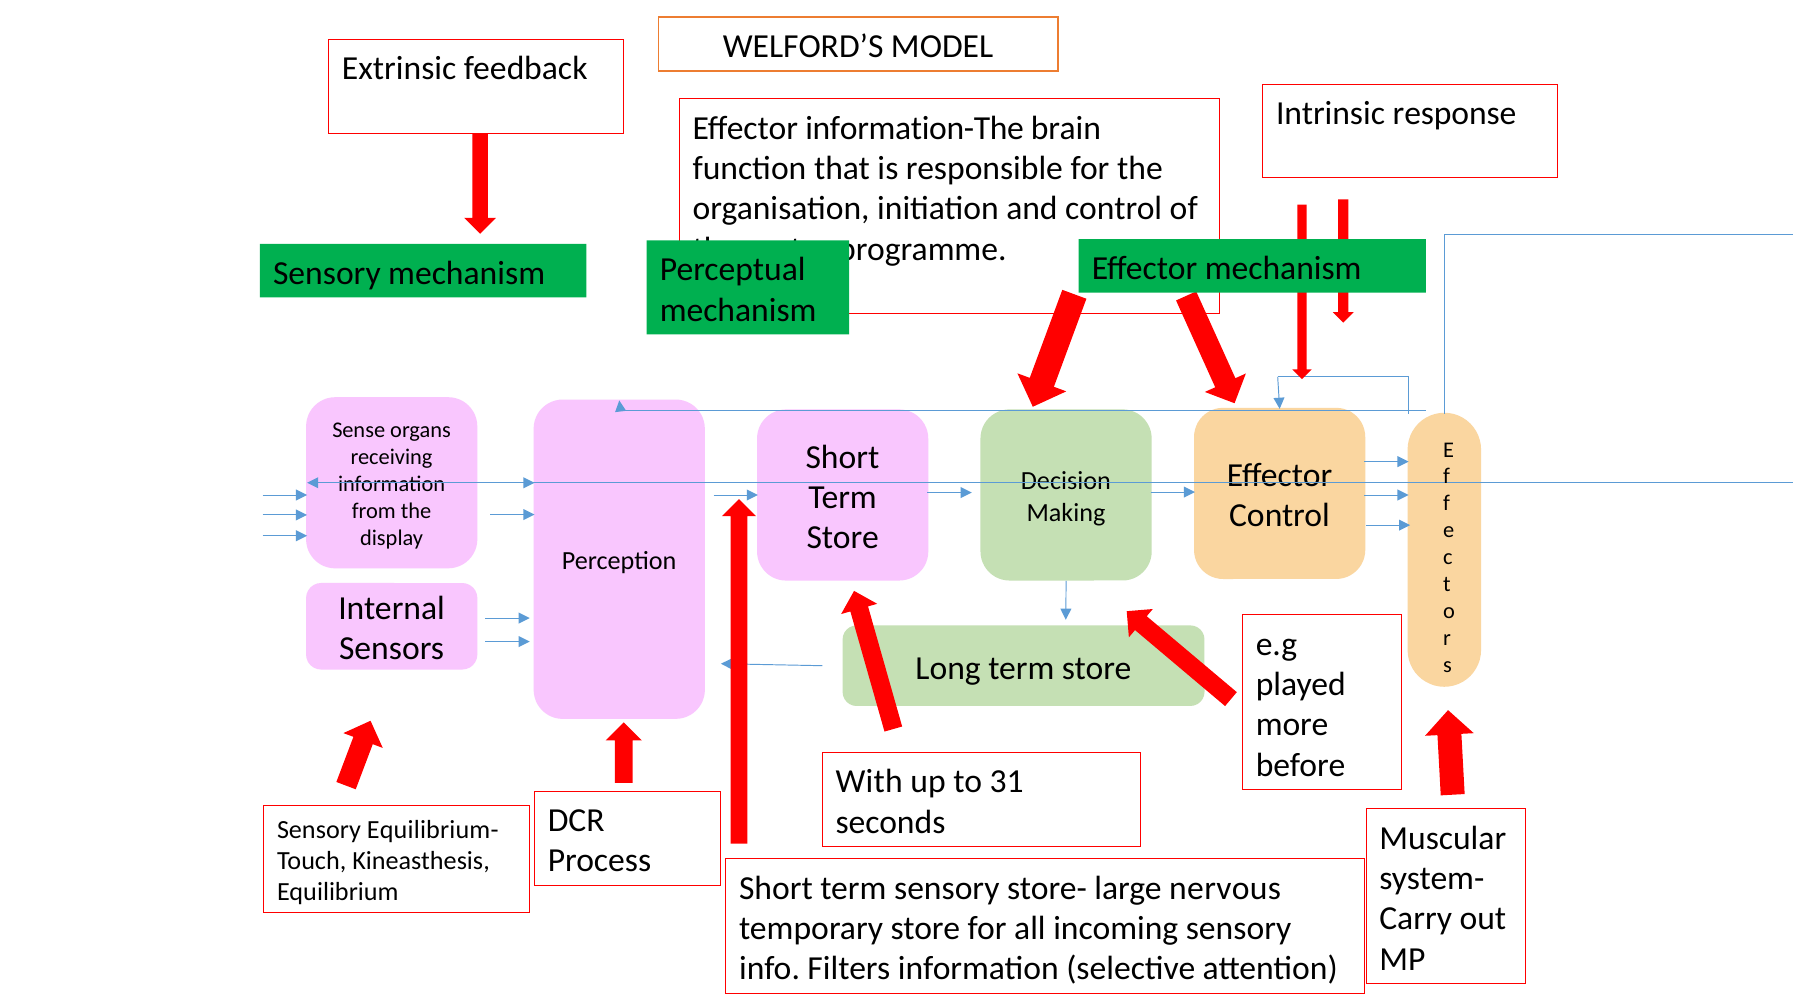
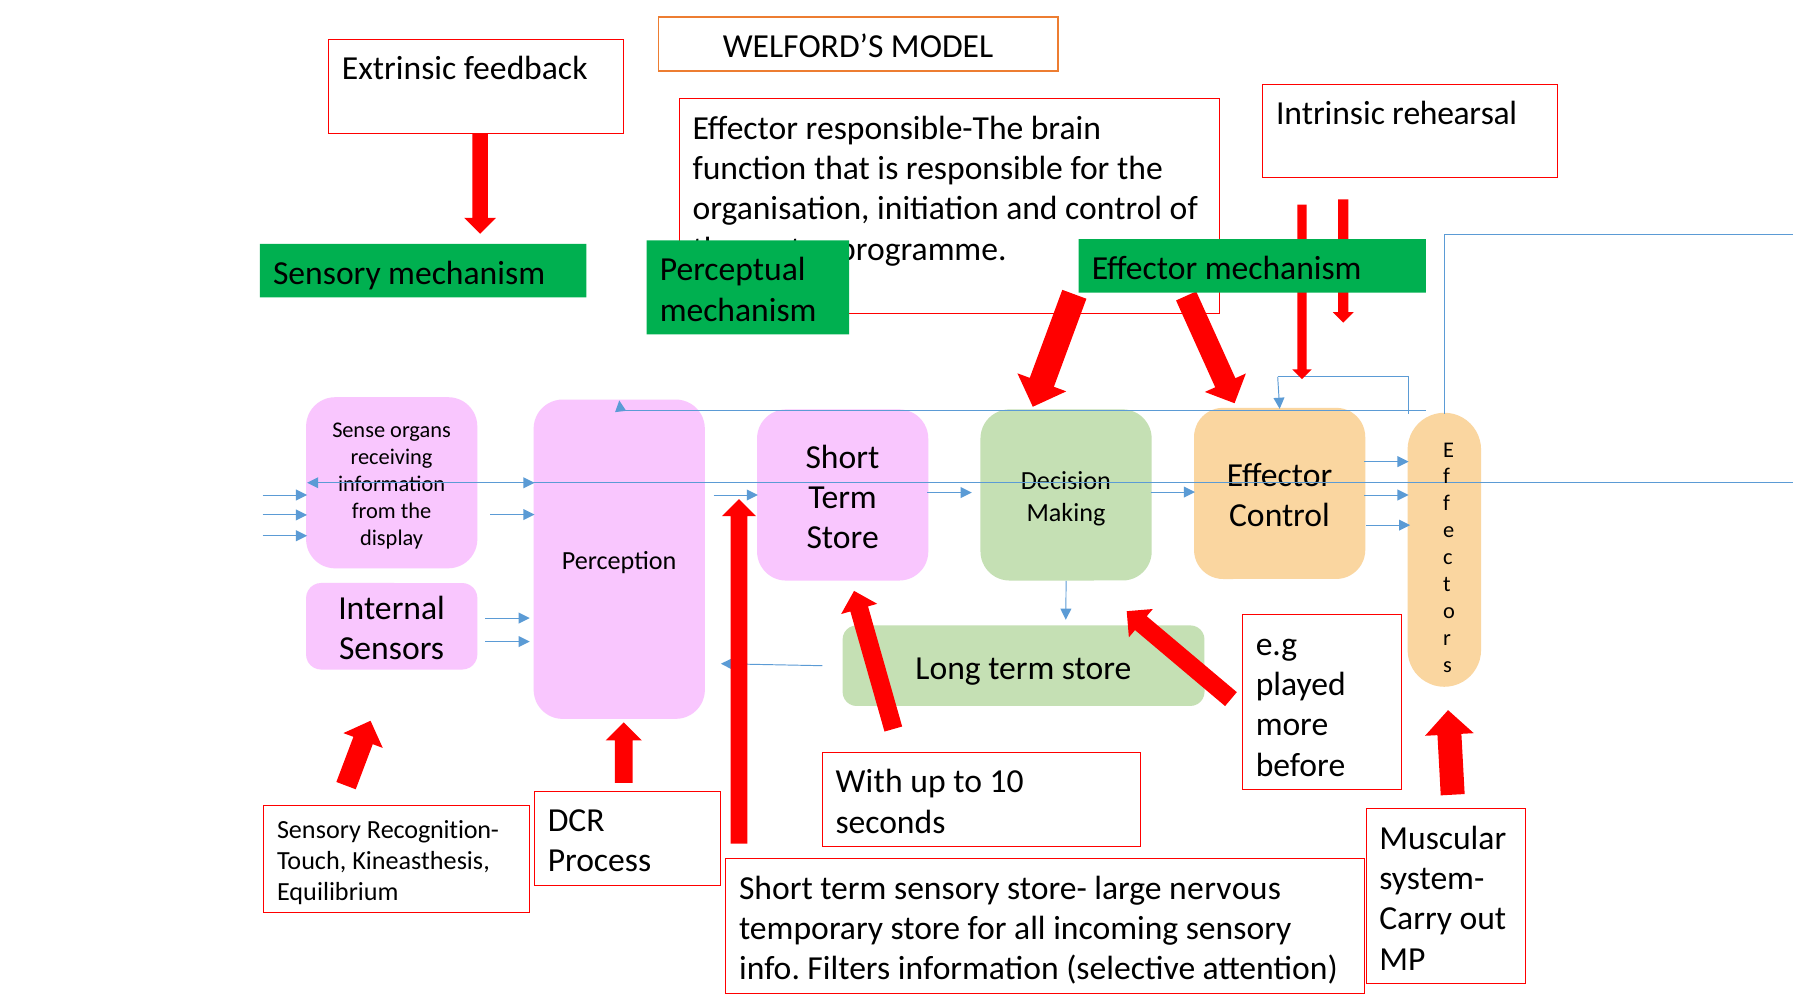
response: response -> rehearsal (1455, 113)
information-The: information-The -> responsible-The (914, 128)
31: 31 -> 10 (1007, 782)
Equilibrium-: Equilibrium- -> Recognition- (433, 830)
